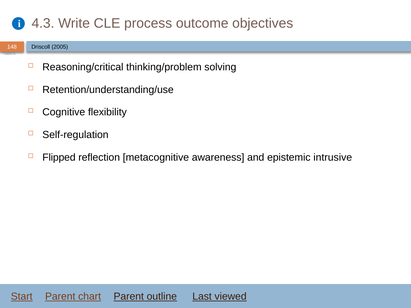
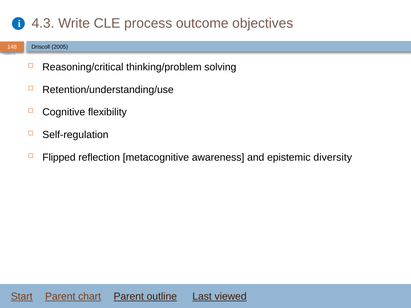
intrusive: intrusive -> diversity (333, 158)
